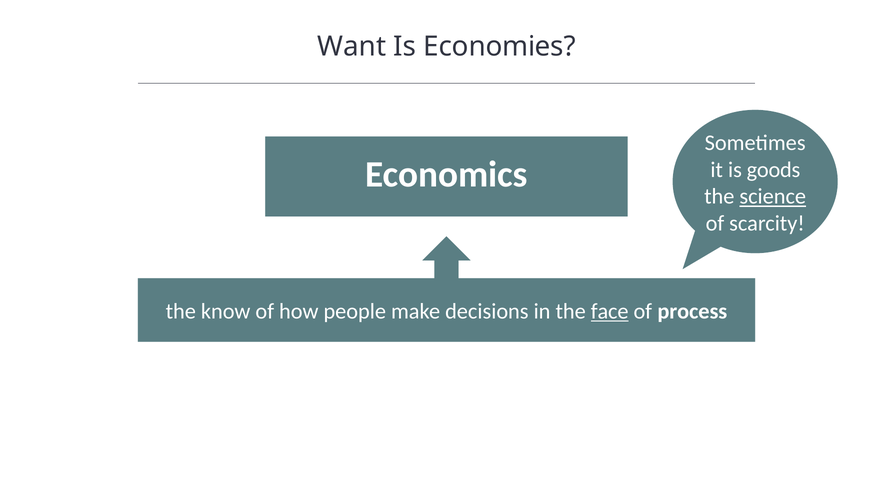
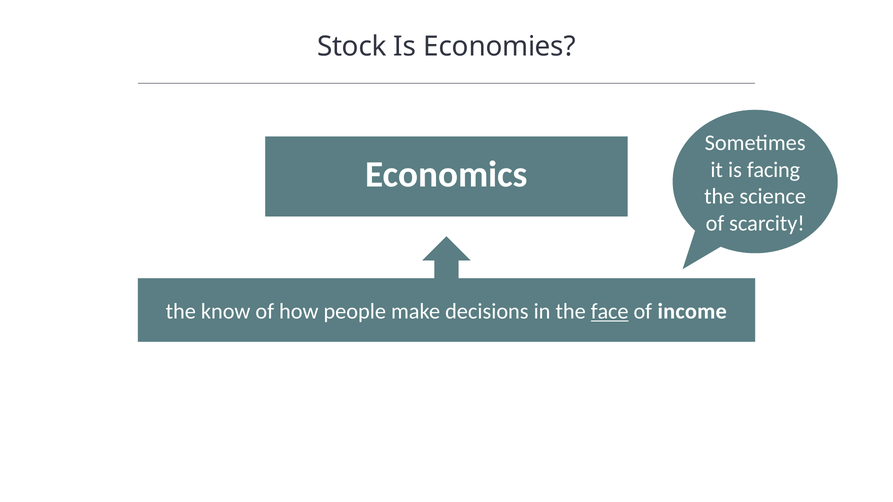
Want: Want -> Stock (352, 47)
goods: goods -> facing (773, 170)
science underline: present -> none (773, 197)
process: process -> income (692, 312)
